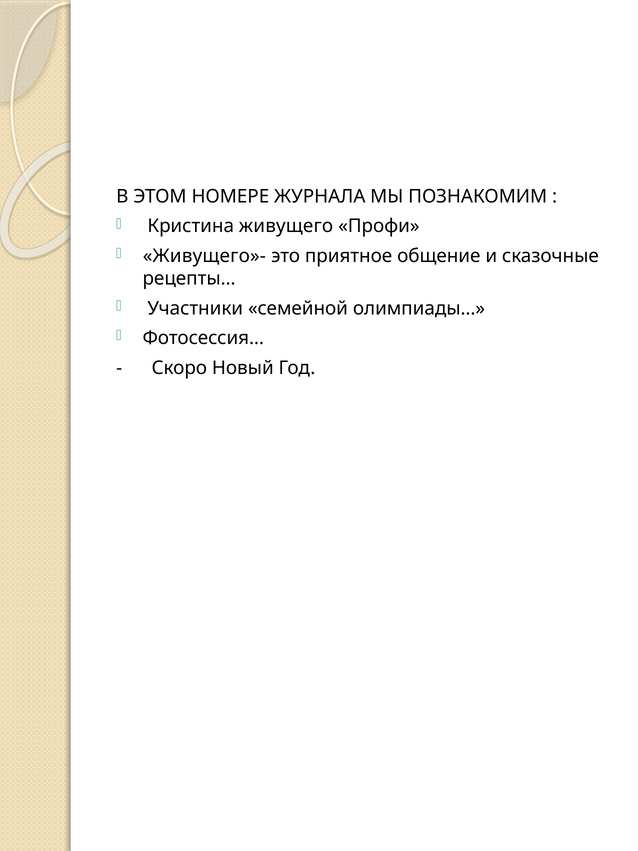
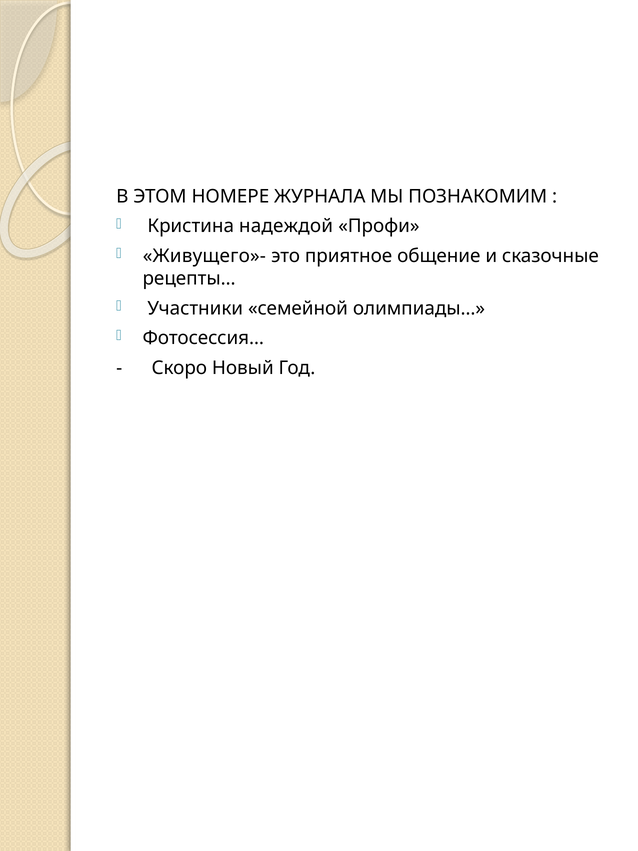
живущего: живущего -> надеждой (286, 226)
